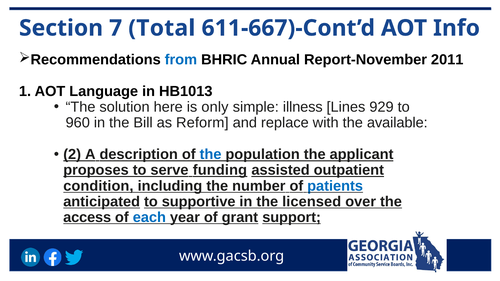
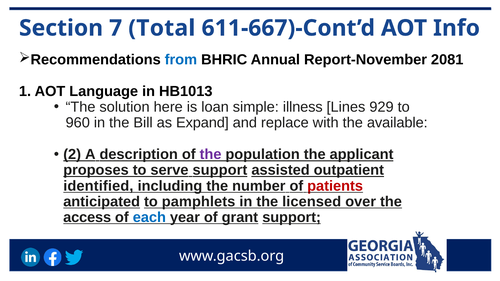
2011: 2011 -> 2081 (447, 60)
only: only -> loan (215, 107)
Reform: Reform -> Expand (202, 123)
the colour: blue -> purple (211, 155)
serve funding: funding -> support (220, 170)
condition: condition -> identified (98, 186)
patients colour: blue -> red (335, 186)
supportive: supportive -> pamphlets (199, 202)
